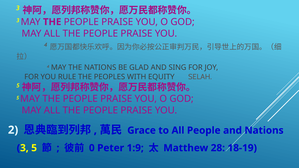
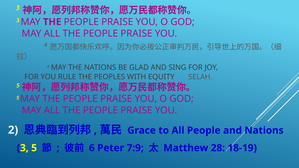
0: 0 -> 6 (92, 148)
1:9: 1:9 -> 7:9 (135, 148)
